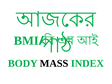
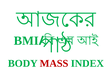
MASS colour: black -> red (54, 63)
